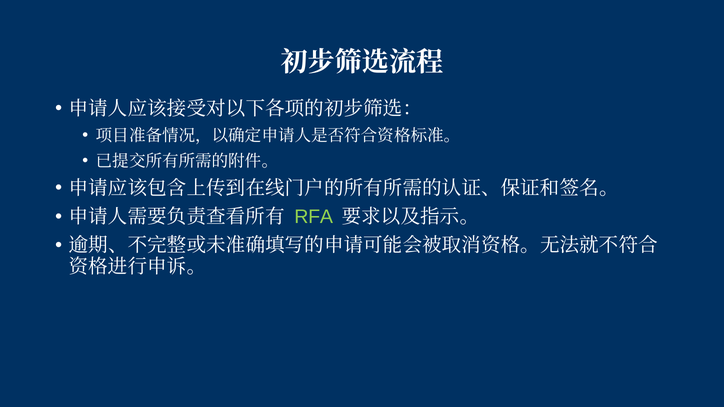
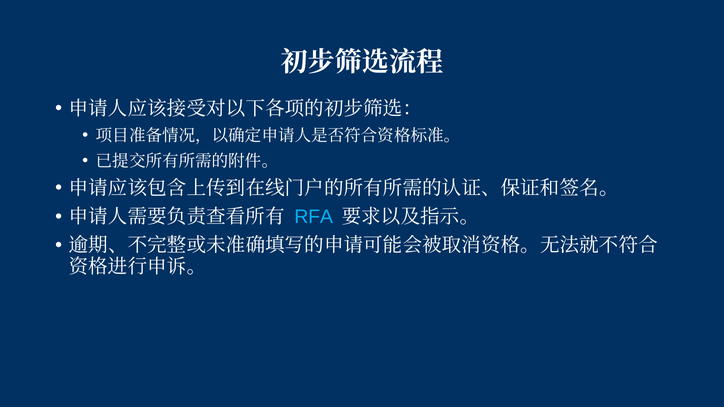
RFA colour: light green -> light blue (314, 217)
